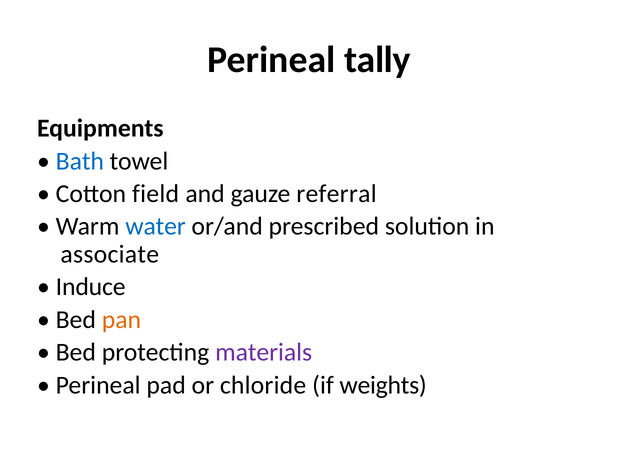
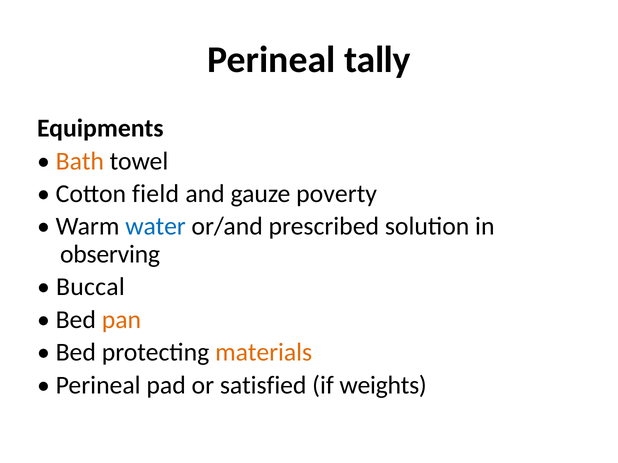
Bath colour: blue -> orange (80, 161)
referral: referral -> poverty (337, 194)
associate: associate -> observing (110, 255)
Induce: Induce -> Buccal (90, 287)
materials colour: purple -> orange (264, 353)
chloride: chloride -> satisfied (263, 386)
